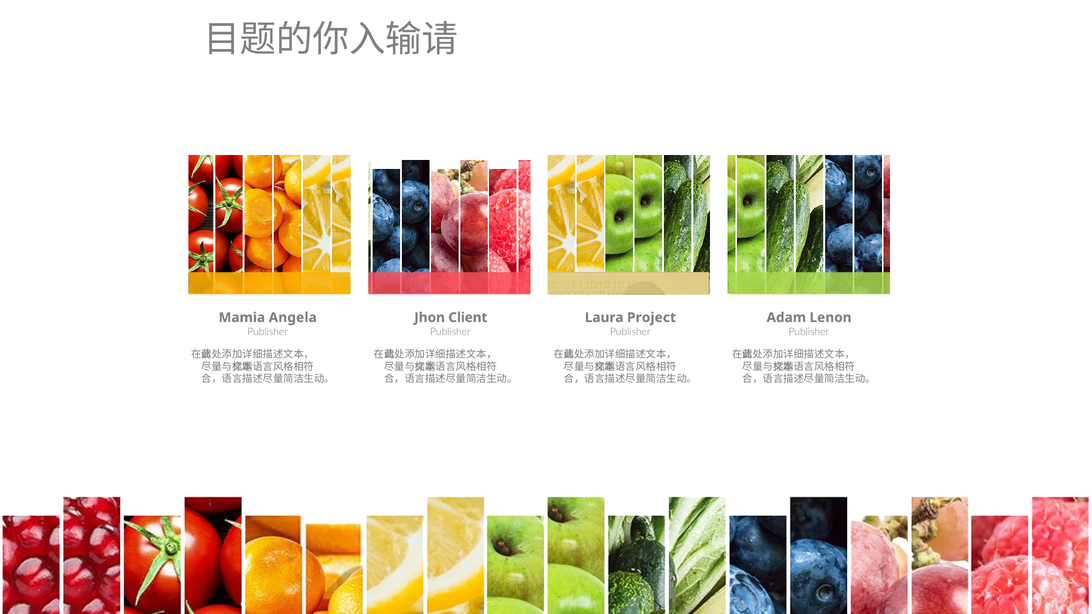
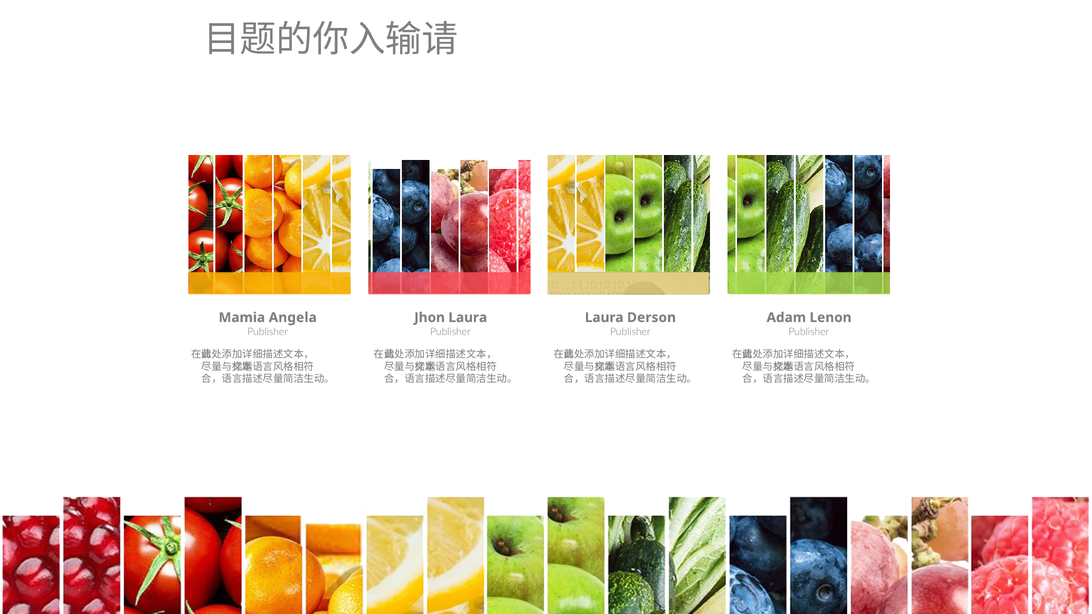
Jhon Client: Client -> Laura (468, 318)
Project: Project -> Derson (651, 318)
